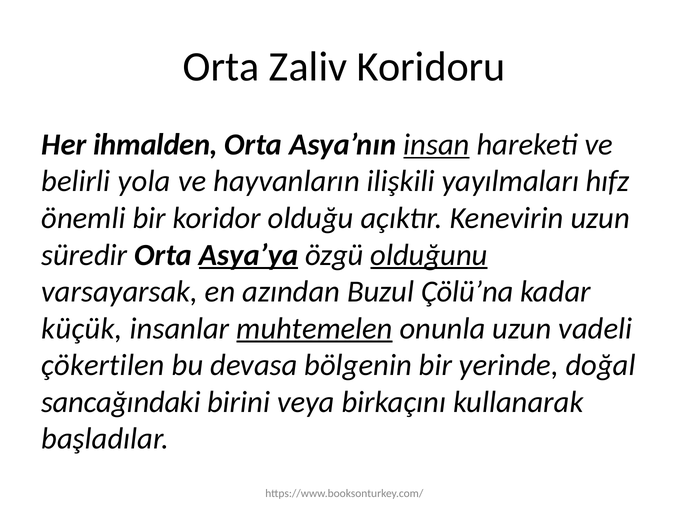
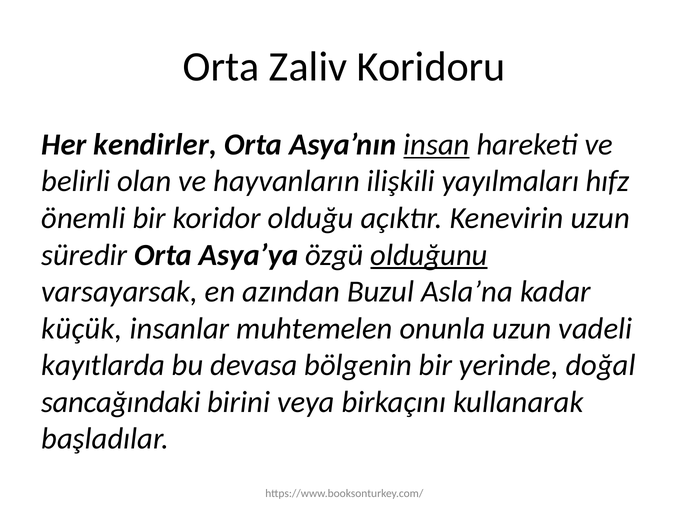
ihmalden: ihmalden -> kendirler (155, 145)
yola: yola -> olan (144, 181)
Asya’ya underline: present -> none (249, 255)
Çölü’na: Çölü’na -> Asla’na (467, 292)
muhtemelen underline: present -> none (315, 328)
çökertilen: çökertilen -> kayıtlarda (103, 365)
